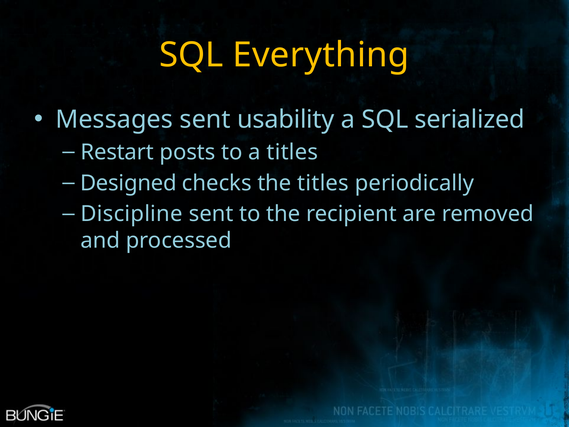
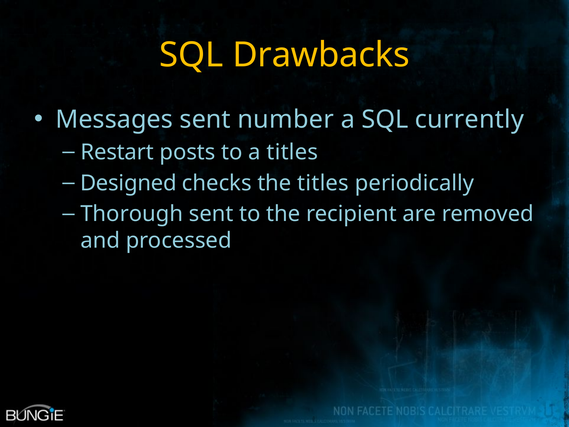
Everything: Everything -> Drawbacks (321, 55)
usability: usability -> number (286, 119)
serialized: serialized -> currently (469, 119)
Discipline: Discipline -> Thorough (132, 214)
